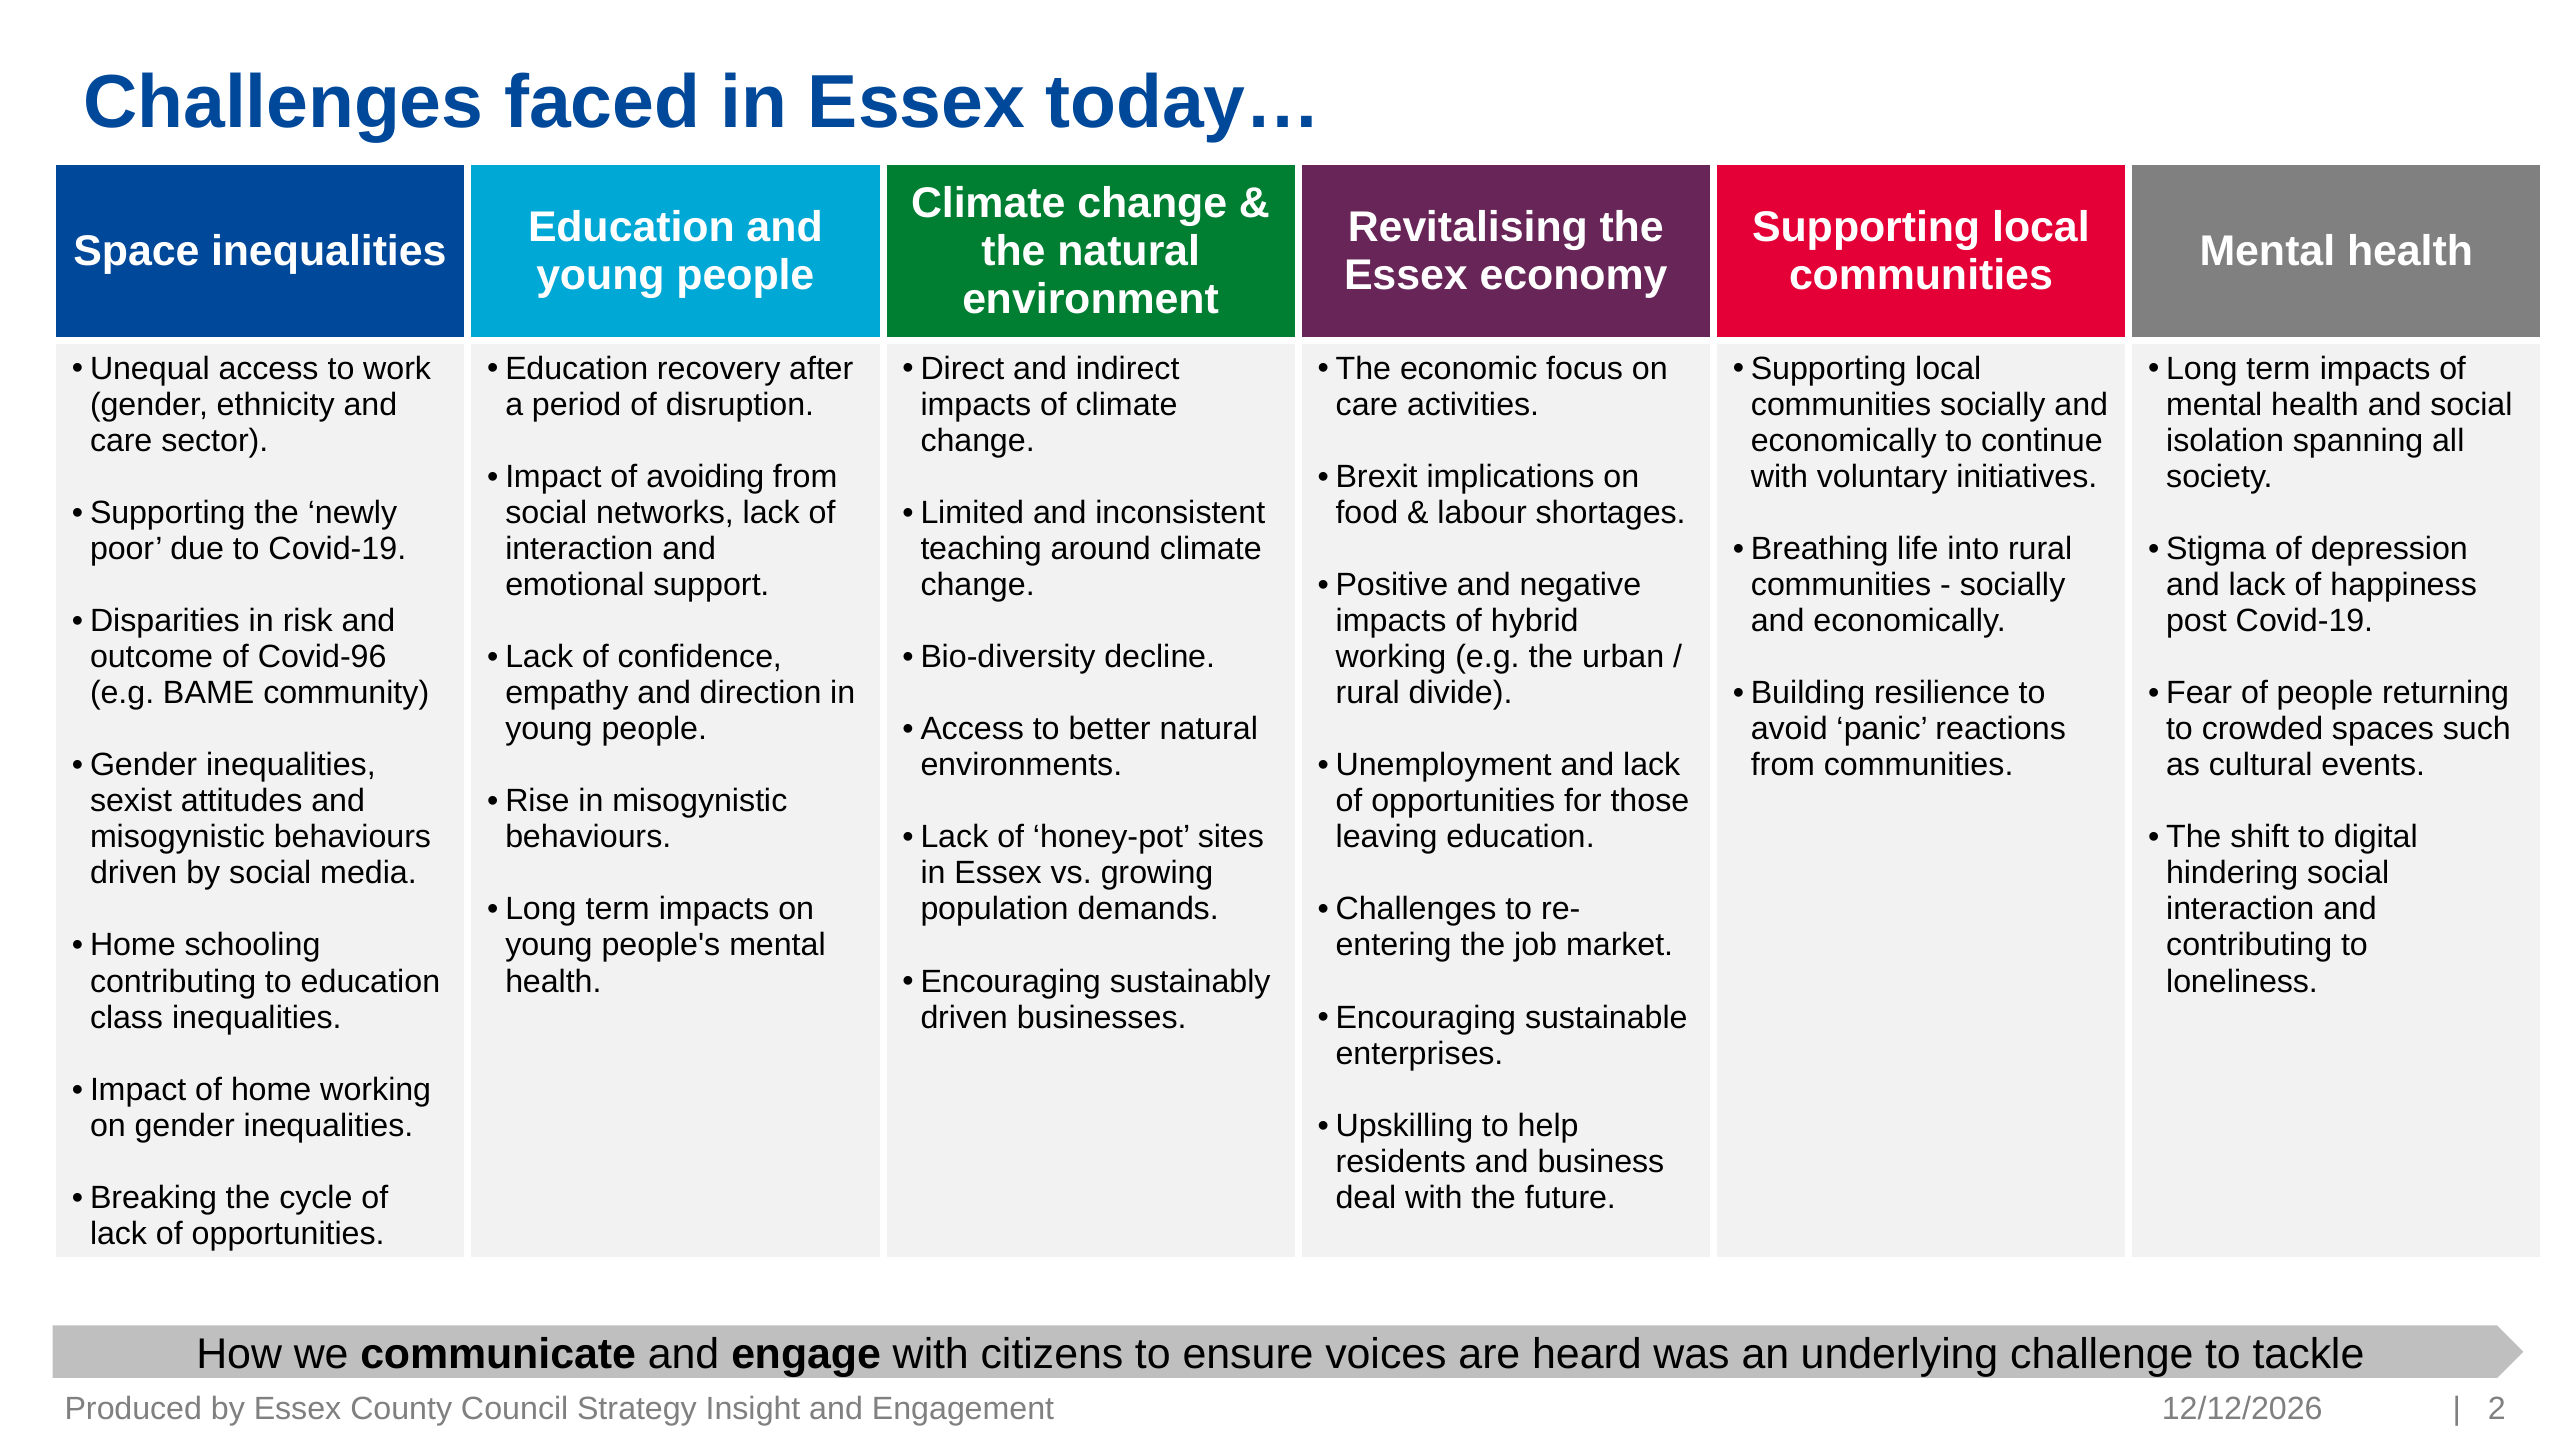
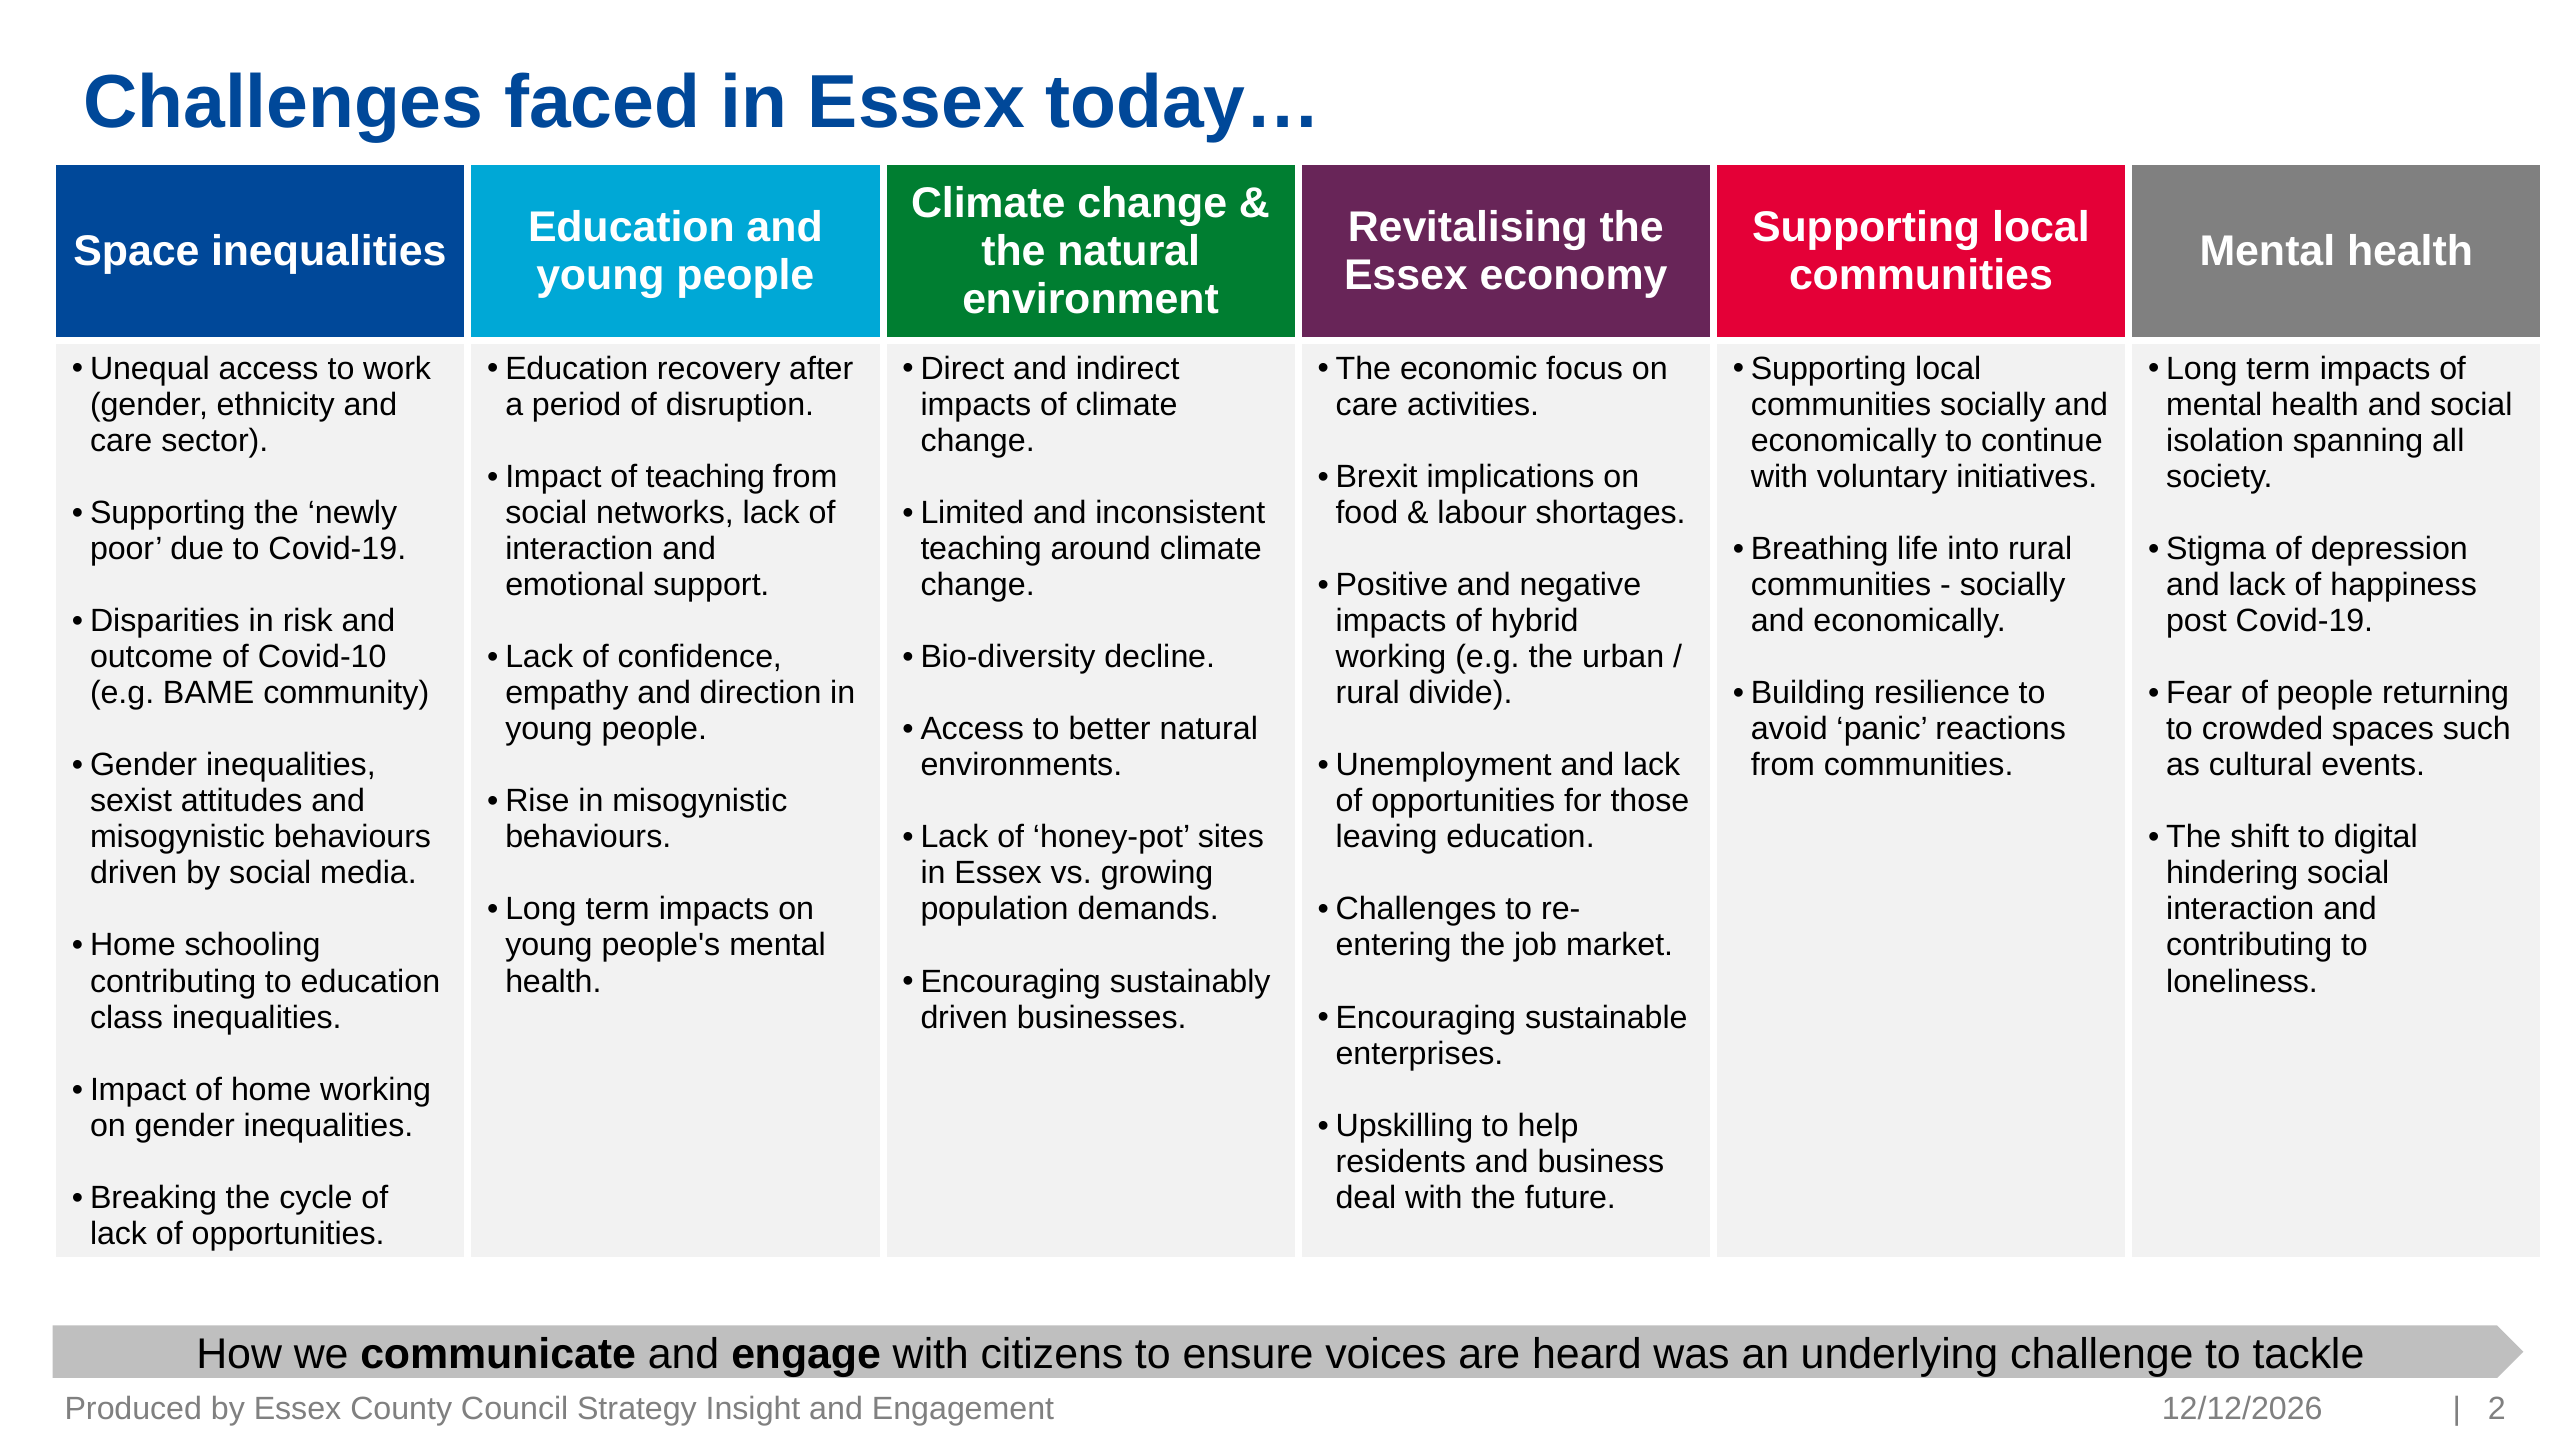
of avoiding: avoiding -> teaching (705, 477)
Covid-96: Covid-96 -> Covid-10 (322, 657)
